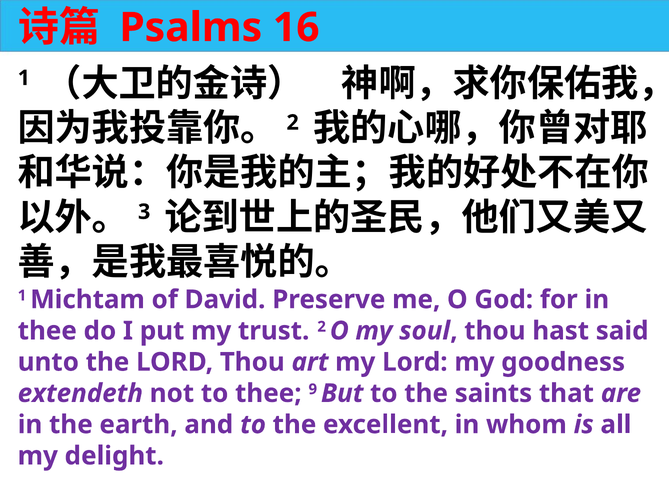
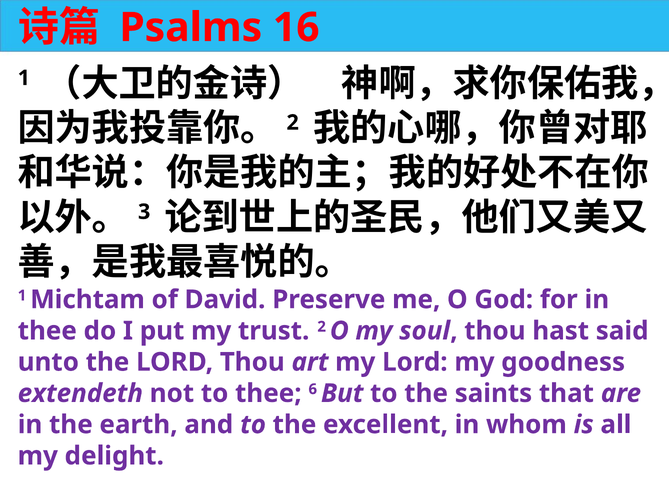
9: 9 -> 6 (313, 389)
